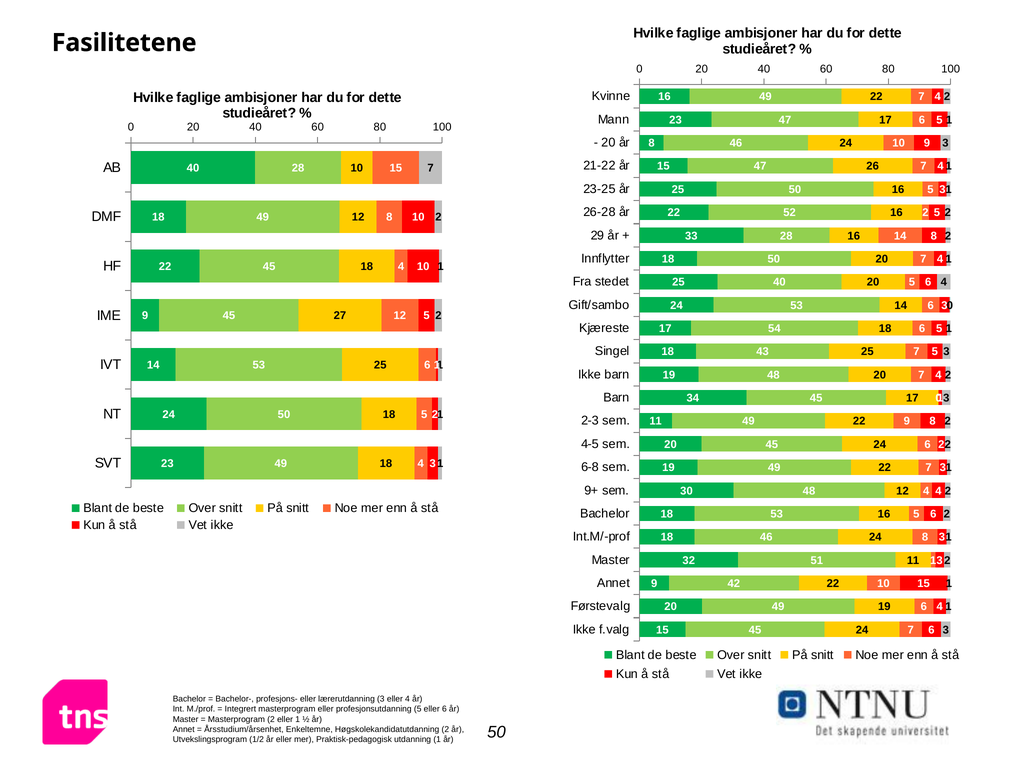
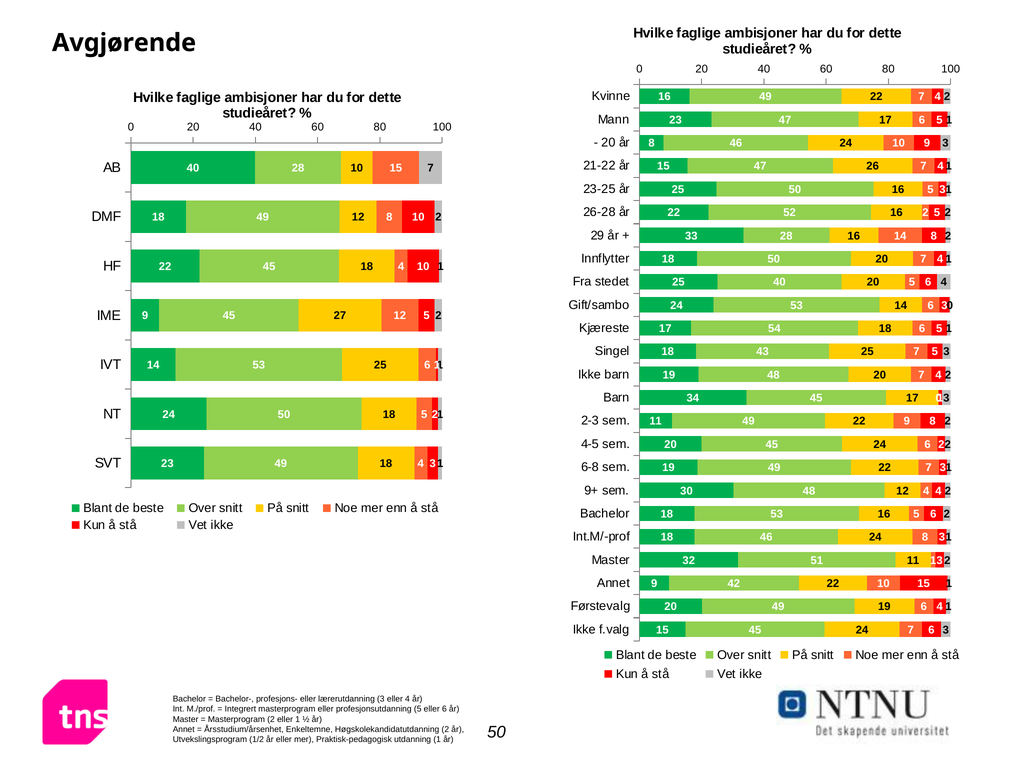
Fasilitetene: Fasilitetene -> Avgjørende (124, 43)
